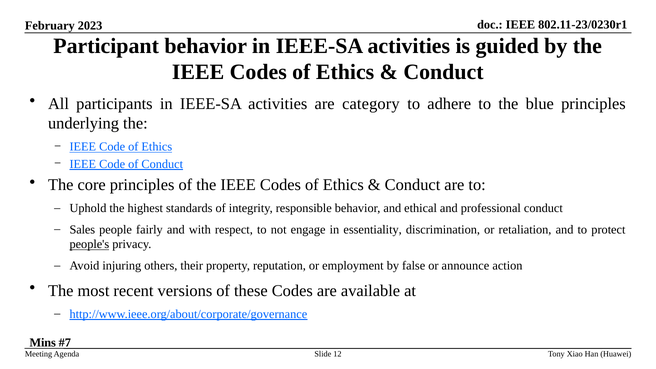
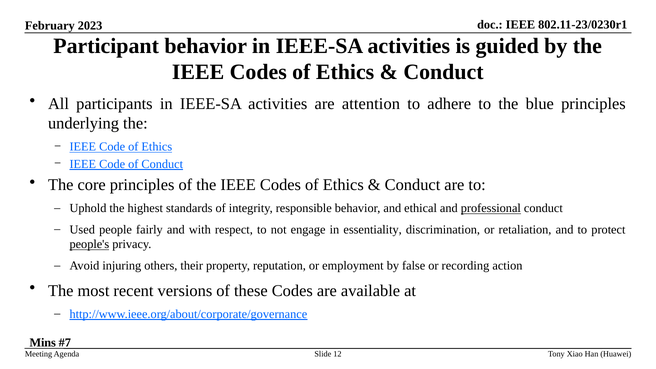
category: category -> attention (371, 104)
professional underline: none -> present (491, 208)
Sales: Sales -> Used (82, 230)
announce: announce -> recording (465, 266)
